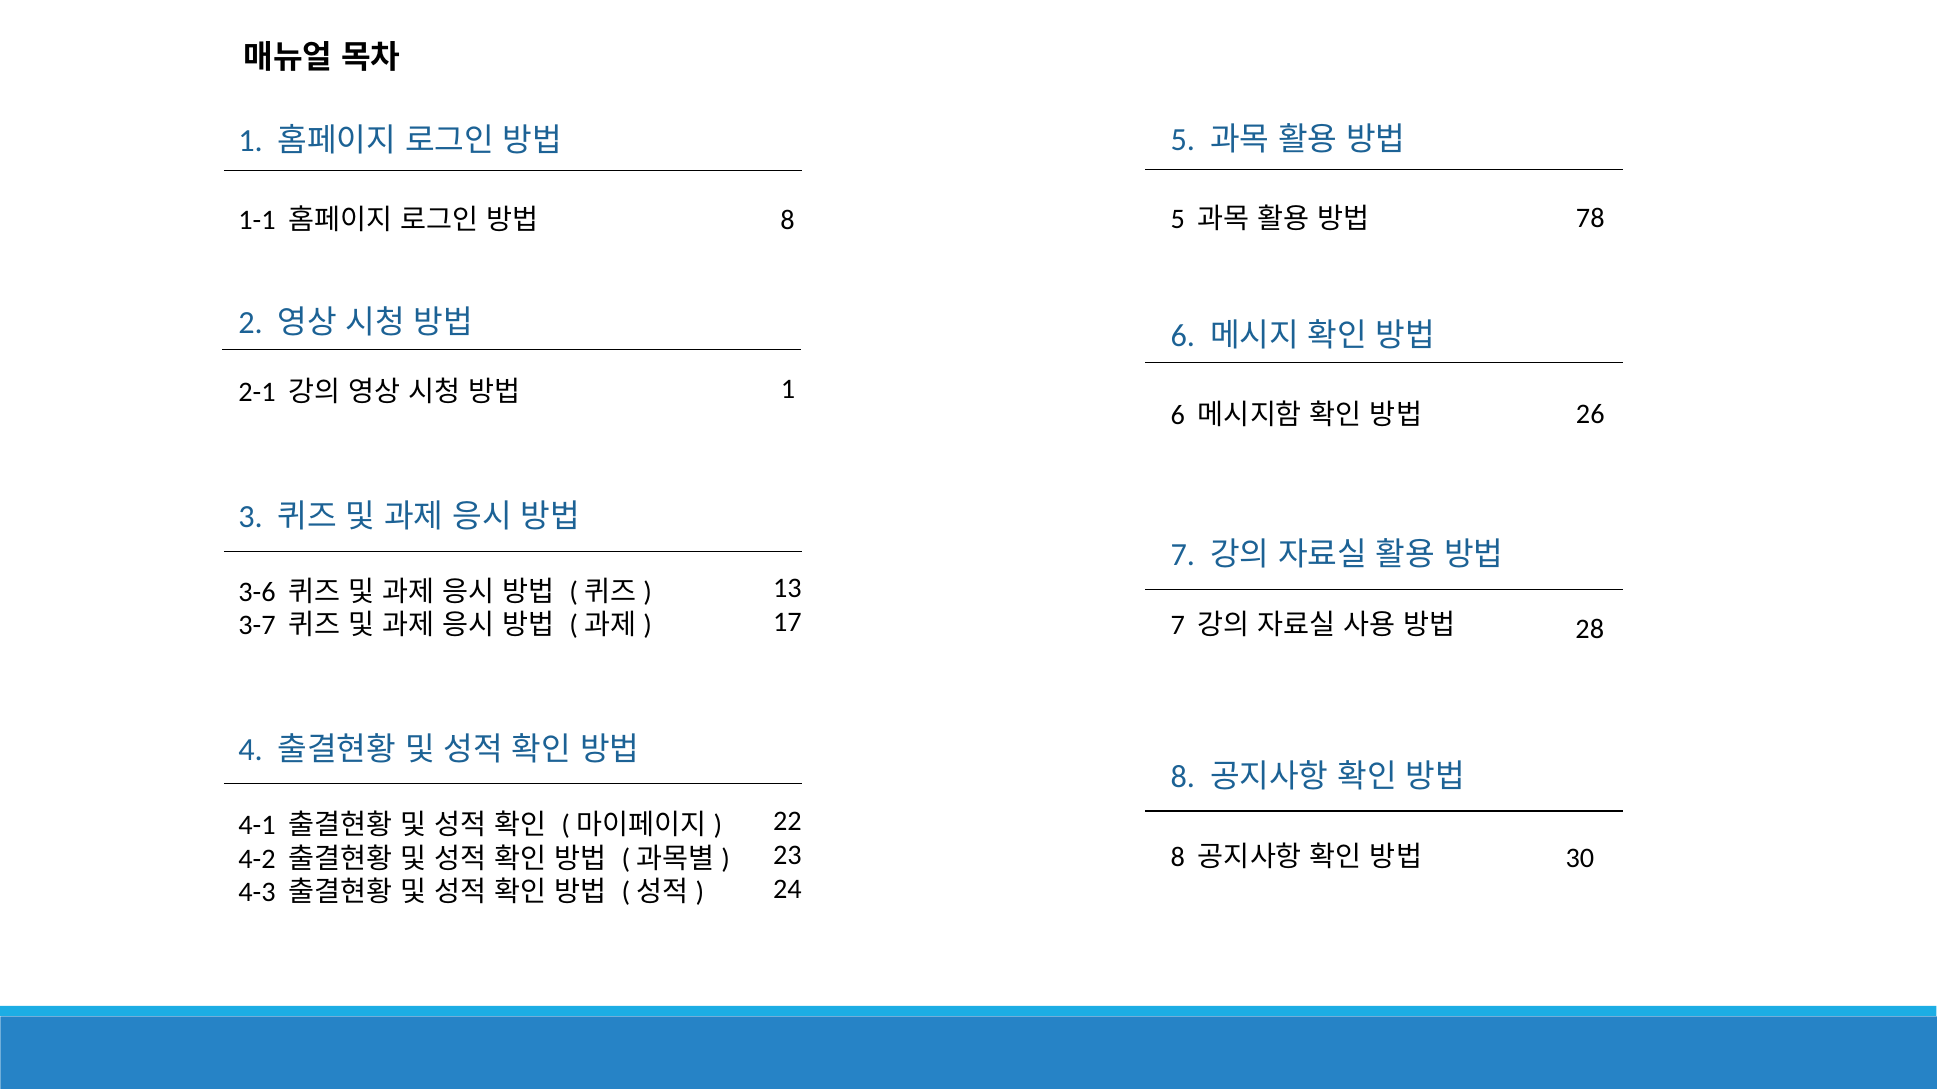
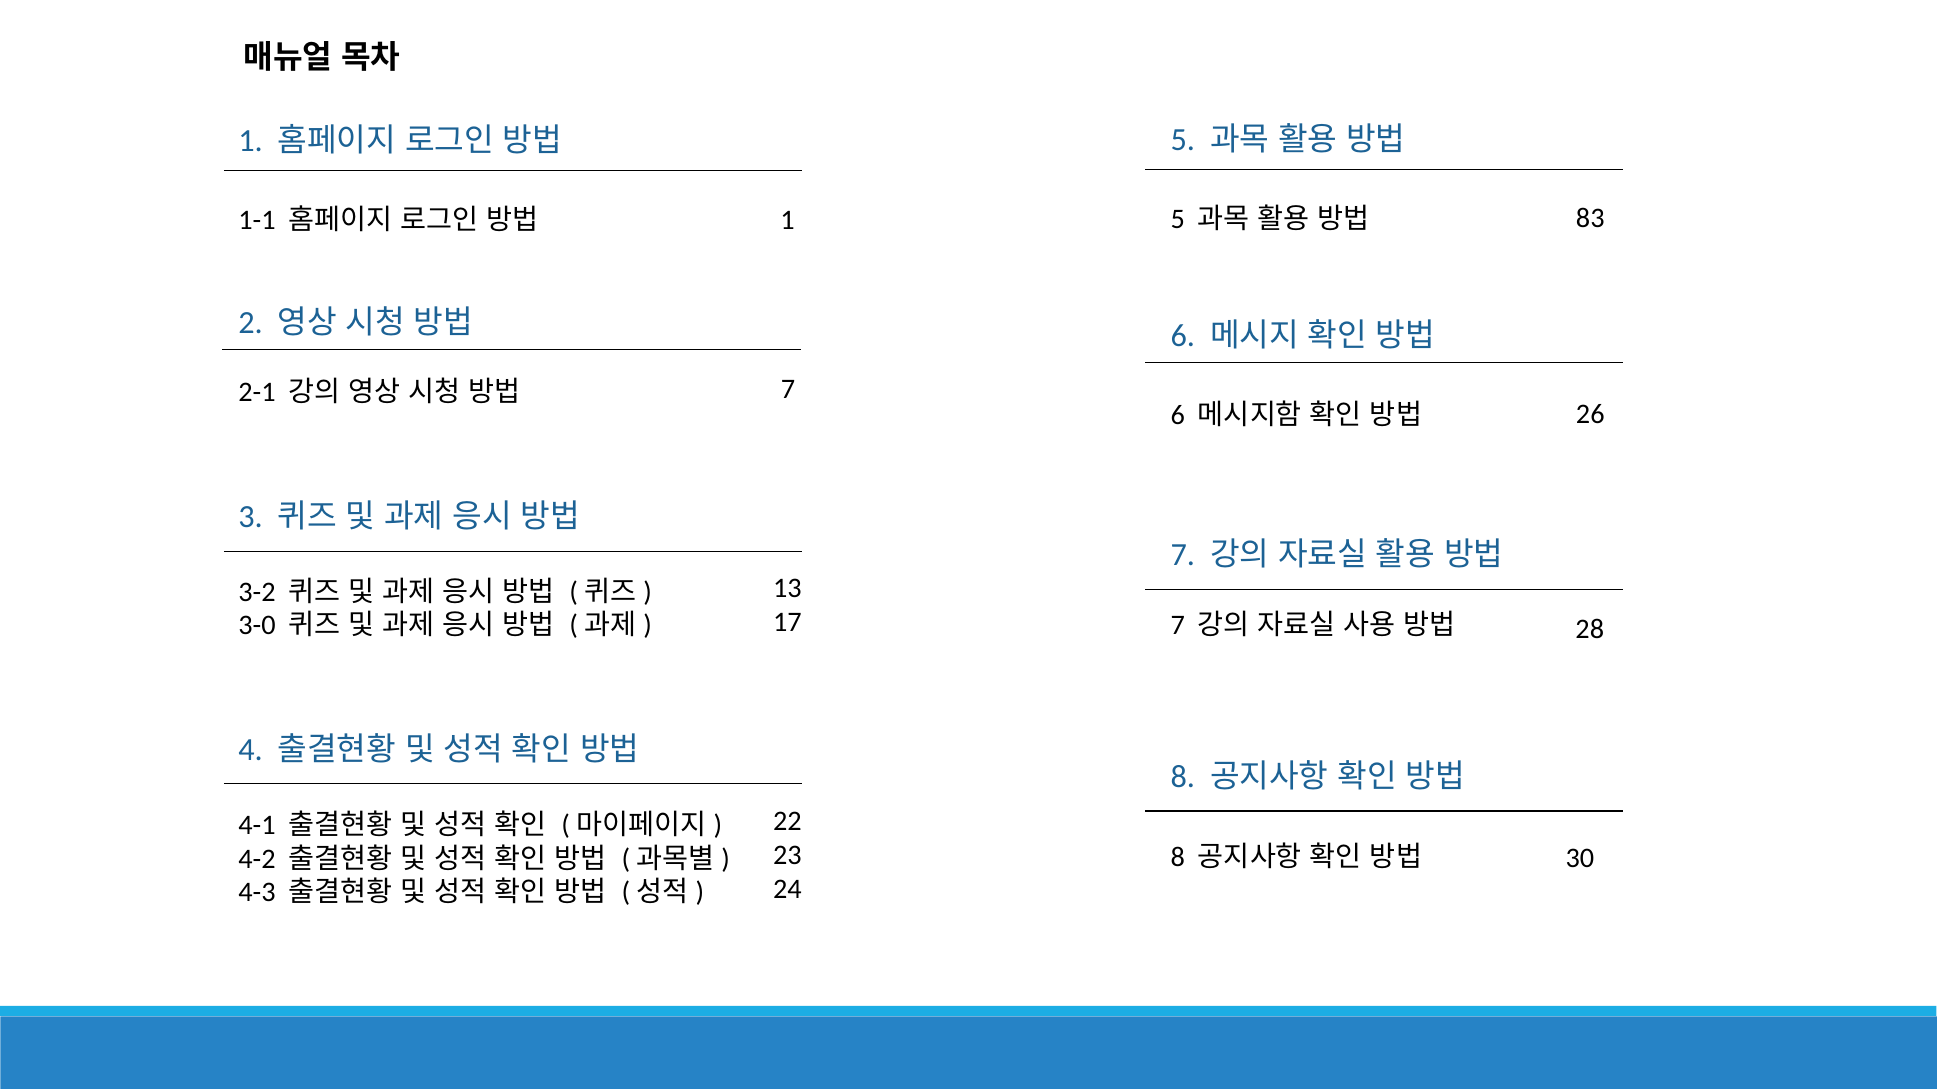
78: 78 -> 83 (1590, 218)
8: 8 -> 1 (788, 220)
1: 1 -> 7 (788, 390)
3-6: 3-6 -> 3-2 (257, 592)
3-7: 3-7 -> 3-0 (257, 626)
